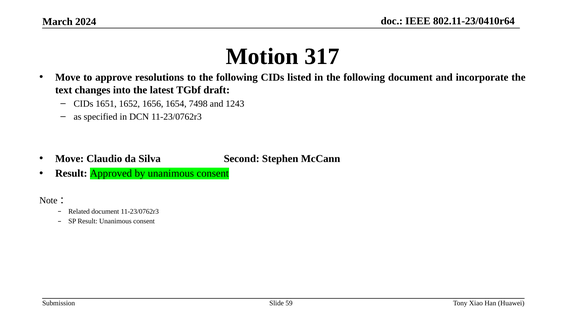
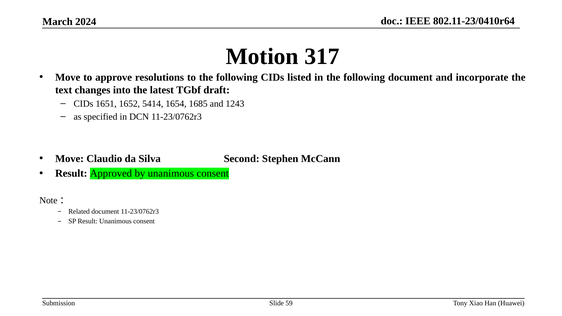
1656: 1656 -> 5414 (153, 104)
7498: 7498 -> 1685 (198, 104)
